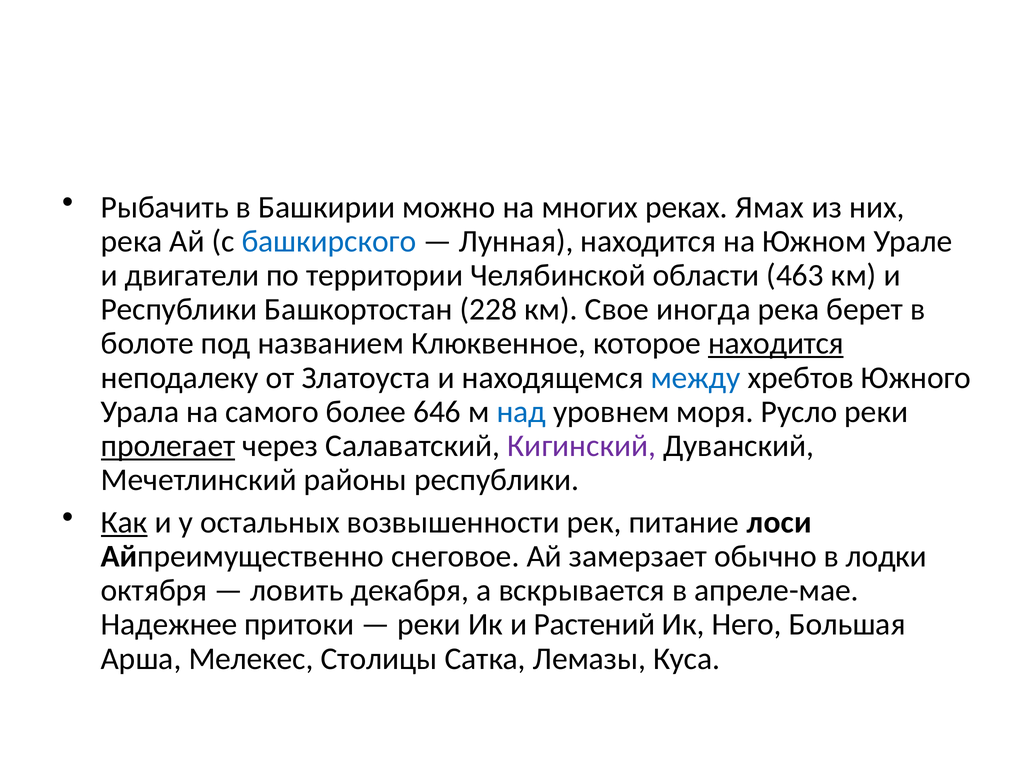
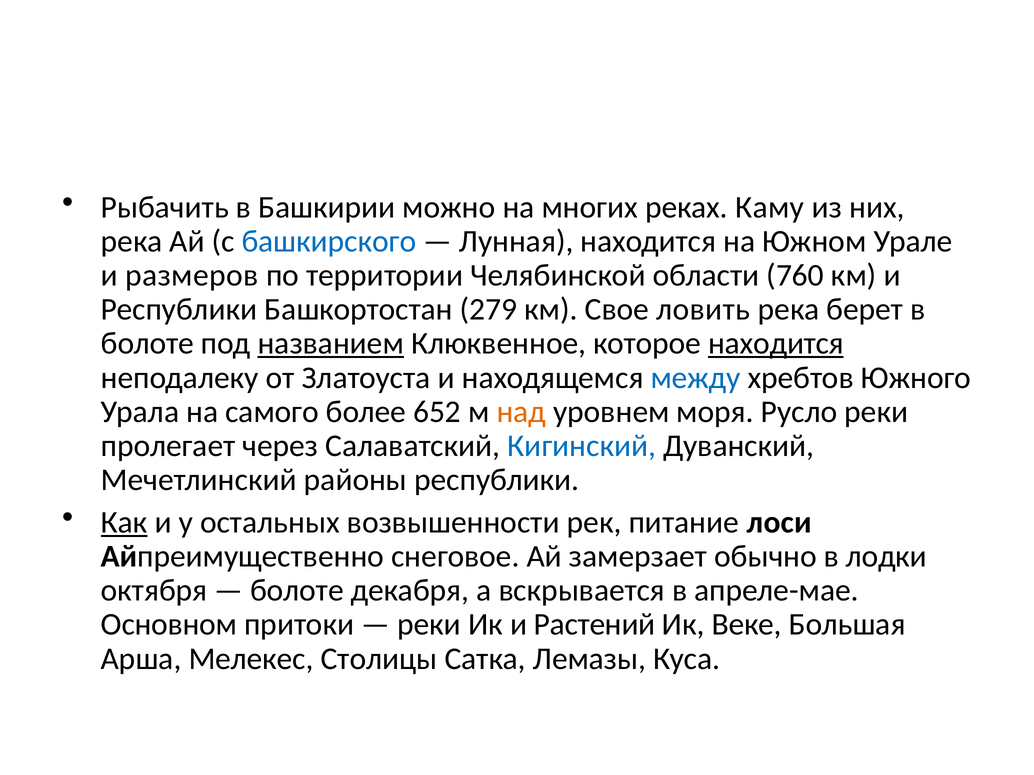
Ямах: Ямах -> Каму (770, 207)
двигатели: двигатели -> размеров (192, 276)
463: 463 -> 760 (795, 276)
228: 228 -> 279 (488, 310)
иногда: иногда -> ловить (703, 310)
названием underline: none -> present (331, 344)
646: 646 -> 652 (437, 412)
над colour: blue -> orange (521, 412)
пролегает underline: present -> none (168, 446)
Кигинский colour: purple -> blue (582, 446)
ловить: ловить -> болоте (297, 591)
Надежнее: Надежнее -> Основном (169, 625)
Него: Него -> Веке (747, 625)
